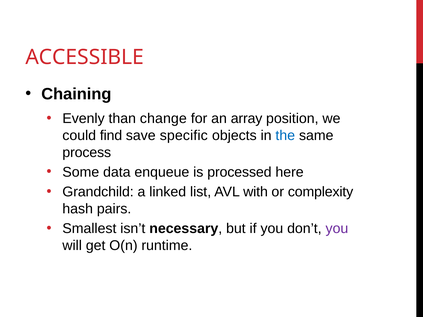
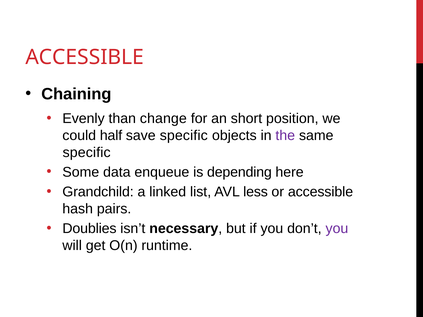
array: array -> short (246, 119)
find: find -> half (111, 136)
the colour: blue -> purple (285, 136)
process: process -> specific (87, 153)
processed: processed -> depending (239, 172)
with: with -> less (256, 192)
or complexity: complexity -> accessible (321, 192)
Smallest: Smallest -> Doublies (89, 229)
